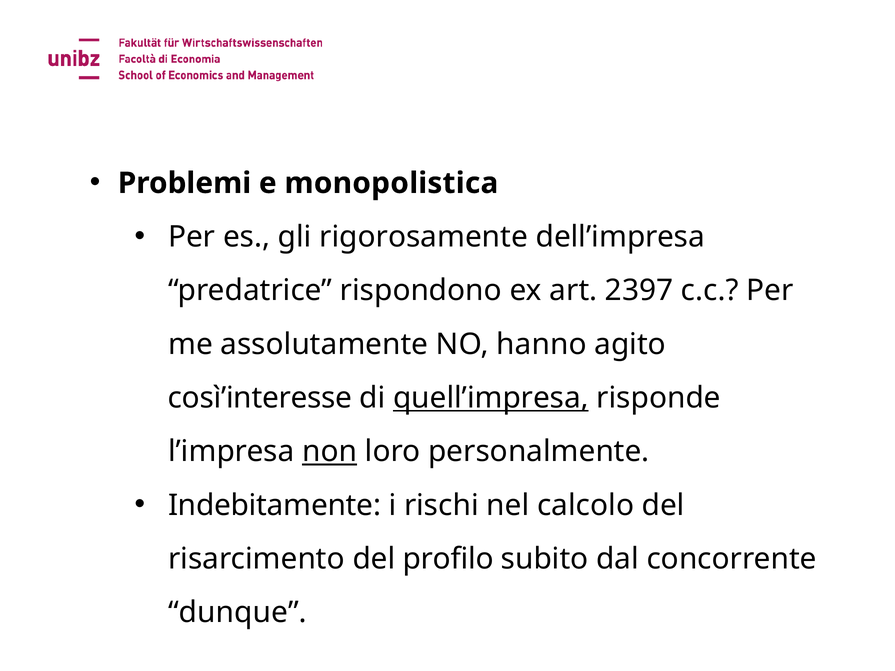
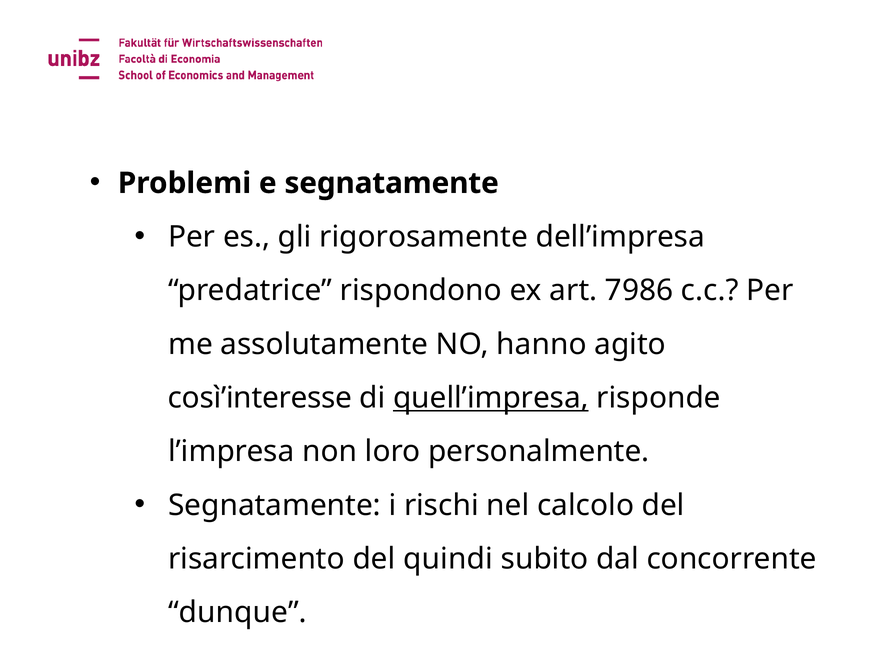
e monopolistica: monopolistica -> segnatamente (392, 183)
2397: 2397 -> 7986 (639, 291)
non underline: present -> none (330, 452)
Indebitamente: Indebitamente -> Segnatamente (274, 505)
profilo: profilo -> quindi (448, 559)
